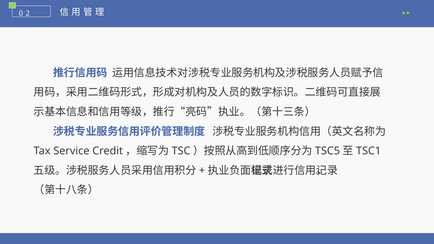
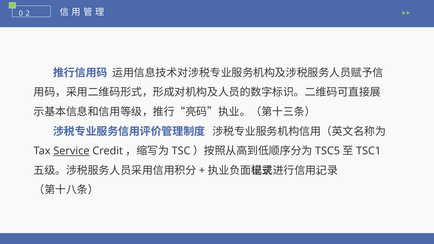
Service underline: none -> present (71, 151)
